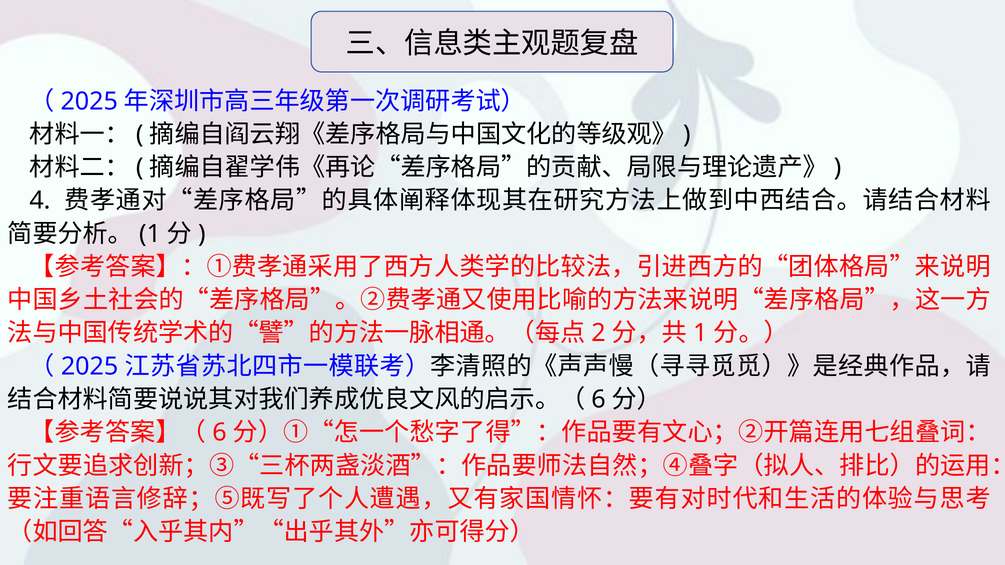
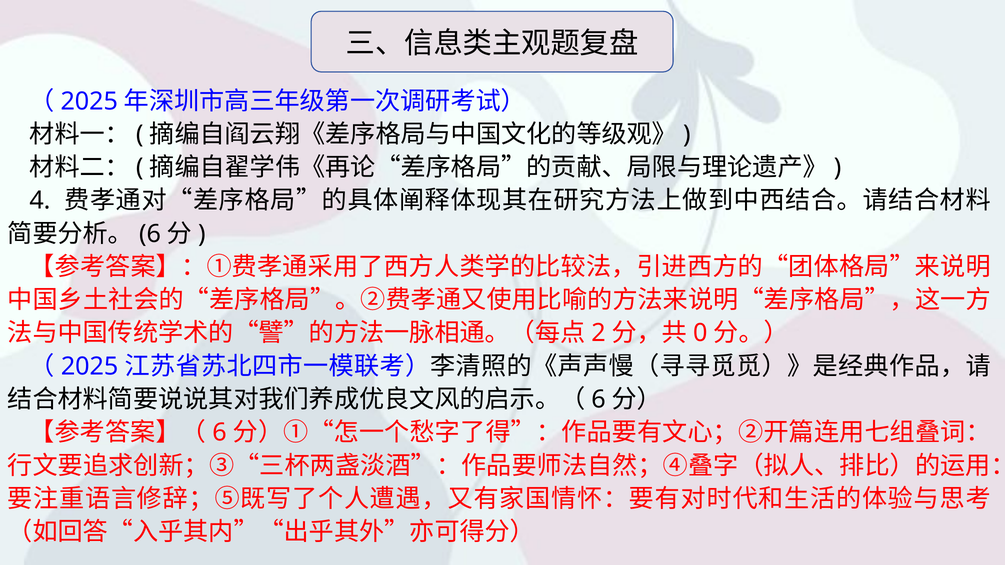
1: 1 -> 6 (150, 234)
1: 1 -> 0 (700, 333)
